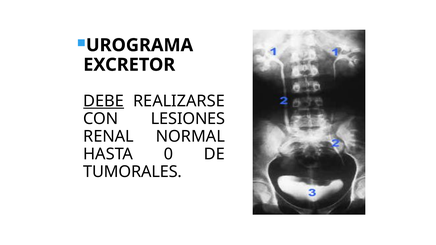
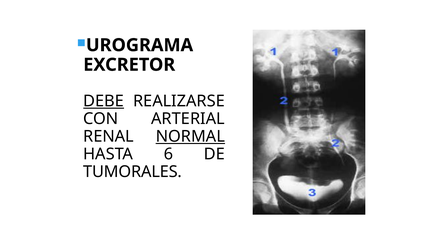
LESIONES: LESIONES -> ARTERIAL (188, 119)
NORMAL underline: none -> present (190, 136)
0: 0 -> 6 (169, 154)
